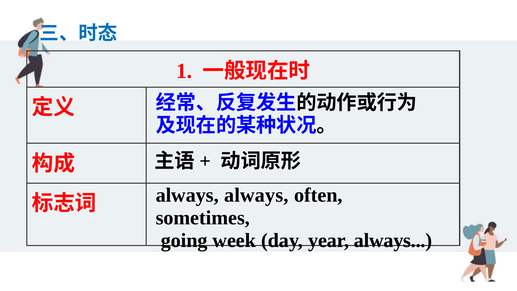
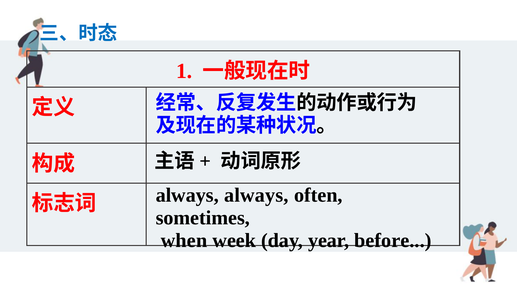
going: going -> when (184, 240)
year always: always -> before (393, 240)
